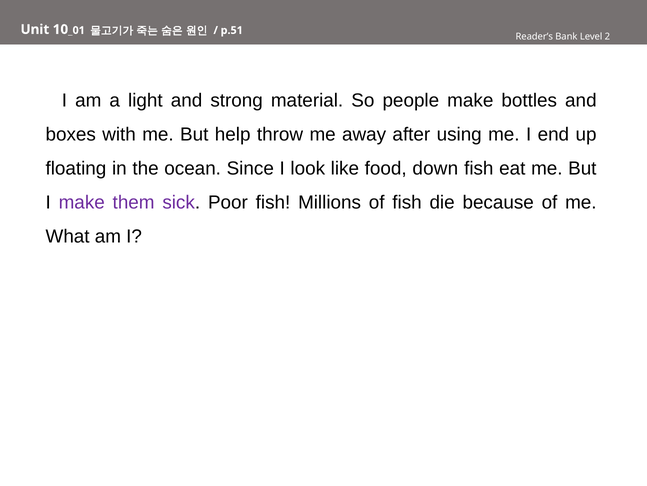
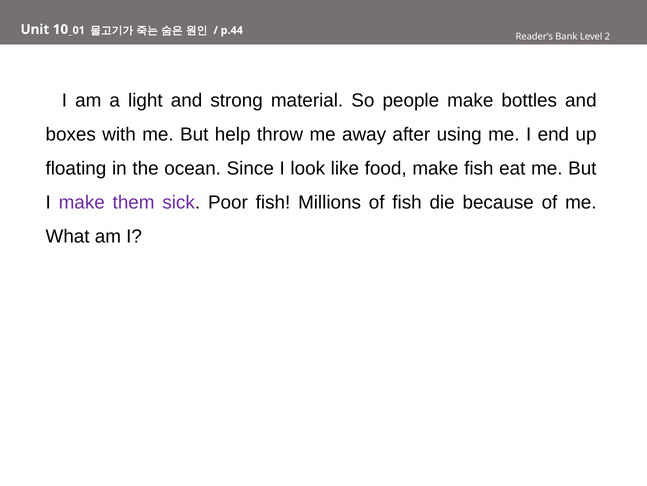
p.51: p.51 -> p.44 (232, 30)
food down: down -> make (435, 168)
